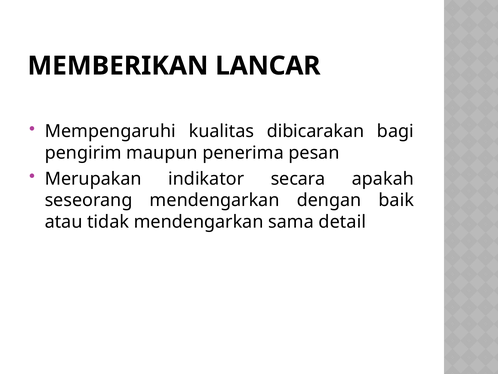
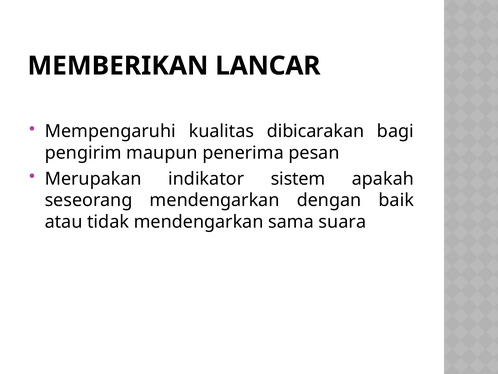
secara: secara -> sistem (298, 179)
detail: detail -> suara (342, 222)
